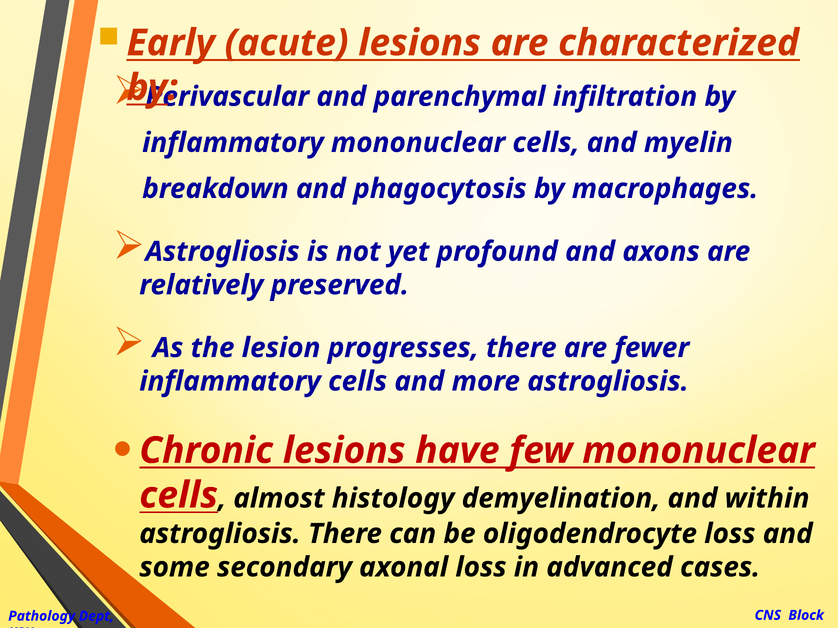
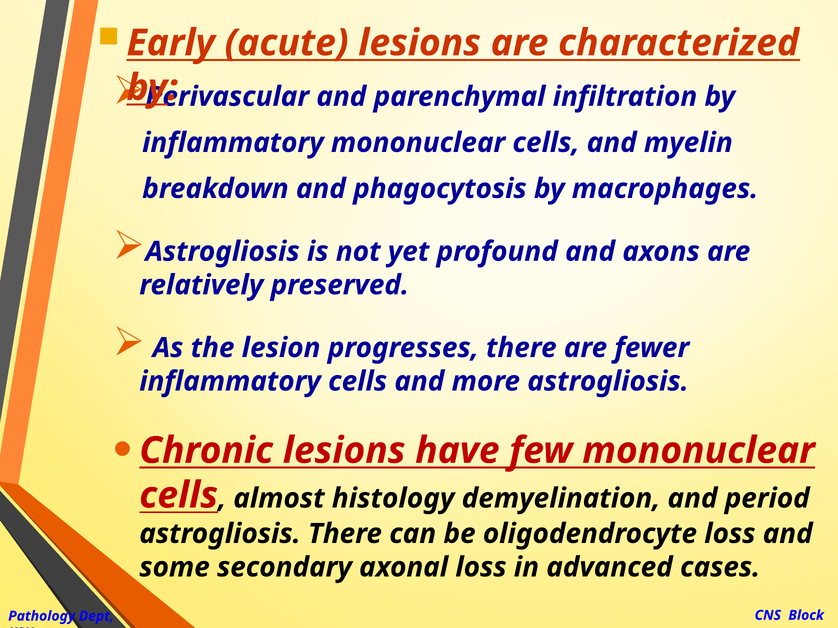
within: within -> period (767, 499)
